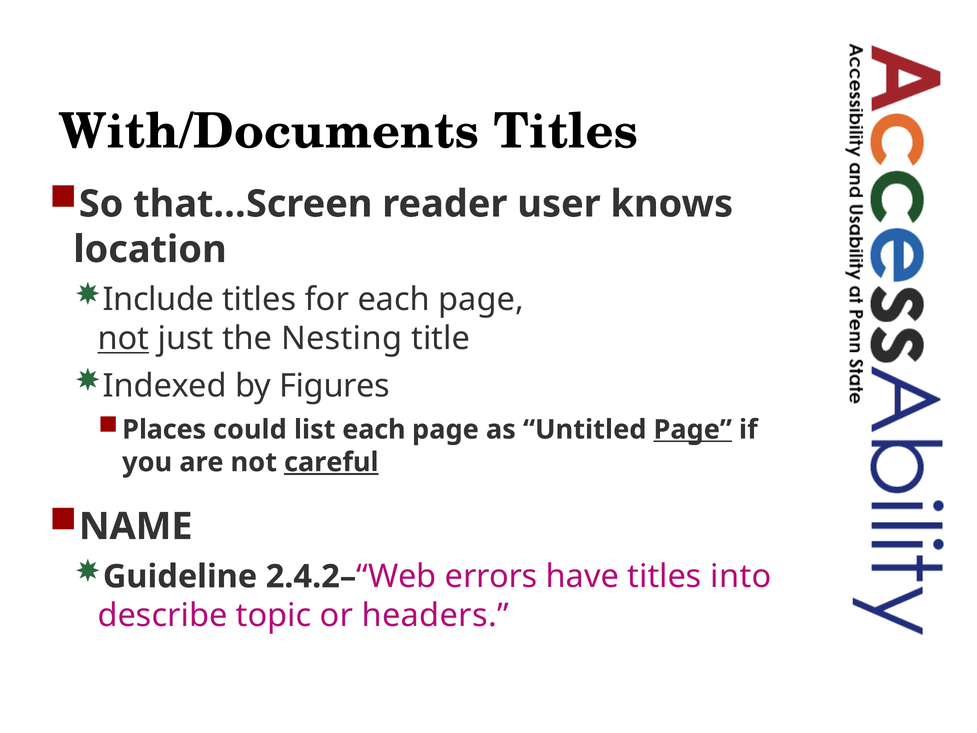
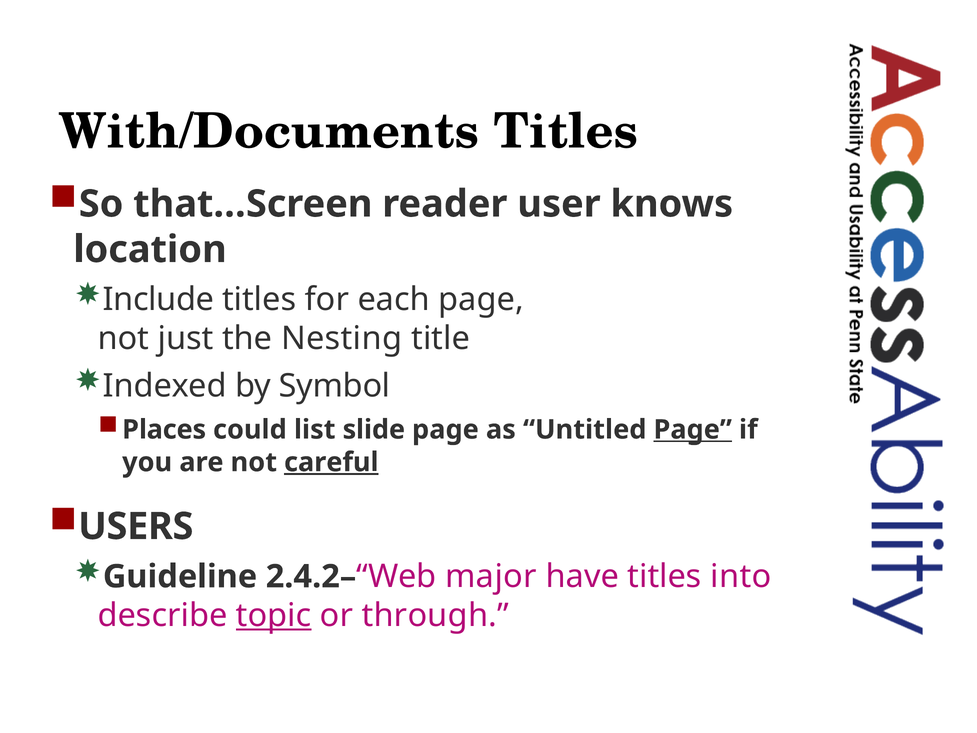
not underline: present -> none (123, 339)
Figures: Figures -> Symbol (335, 386)
list each: each -> slide (374, 429)
NAME: NAME -> USERS (136, 526)
errors: errors -> major (491, 576)
topic underline: none -> present (274, 615)
headers: headers -> through (435, 615)
